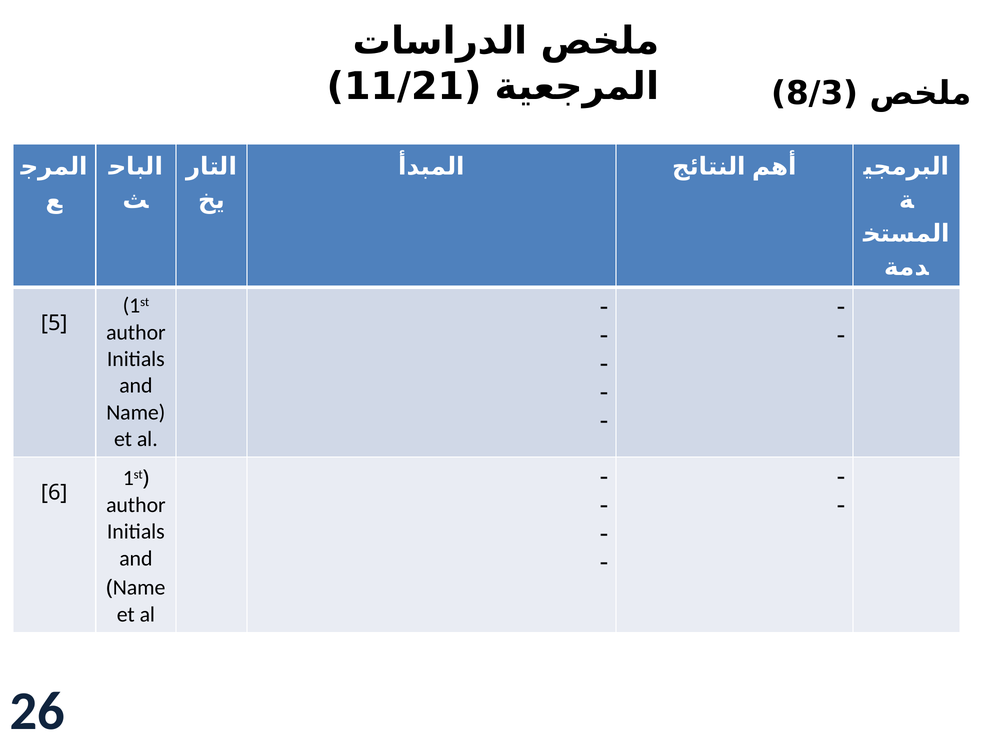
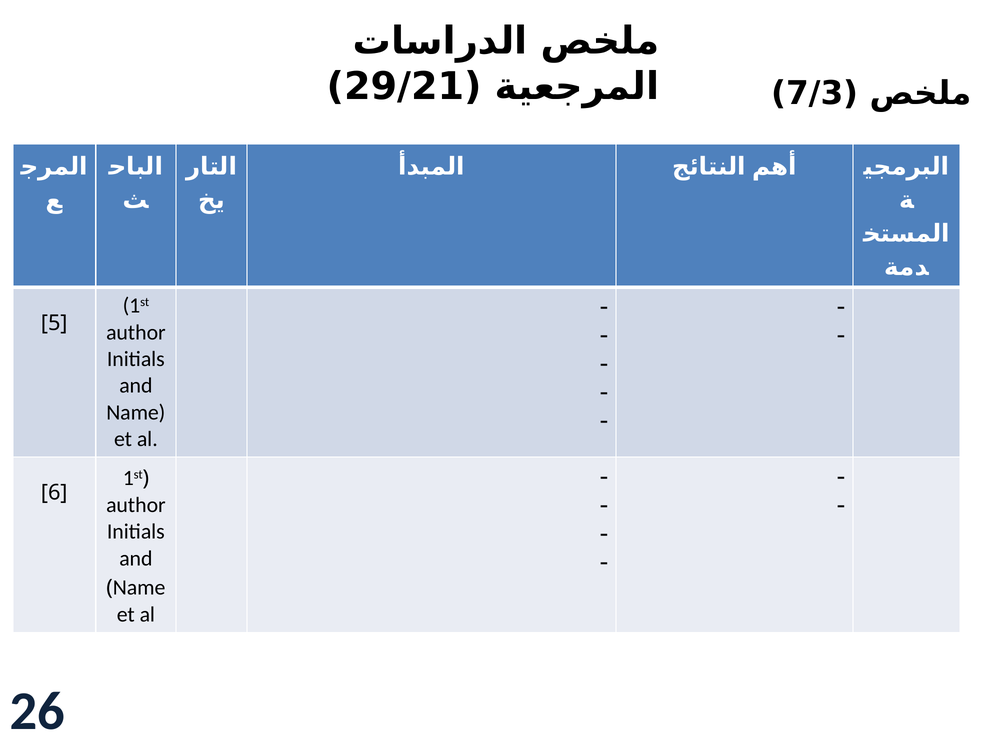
11/21: 11/21 -> 29/21 (404, 87)
8/3: 8/3 -> 7/3 (815, 94)
